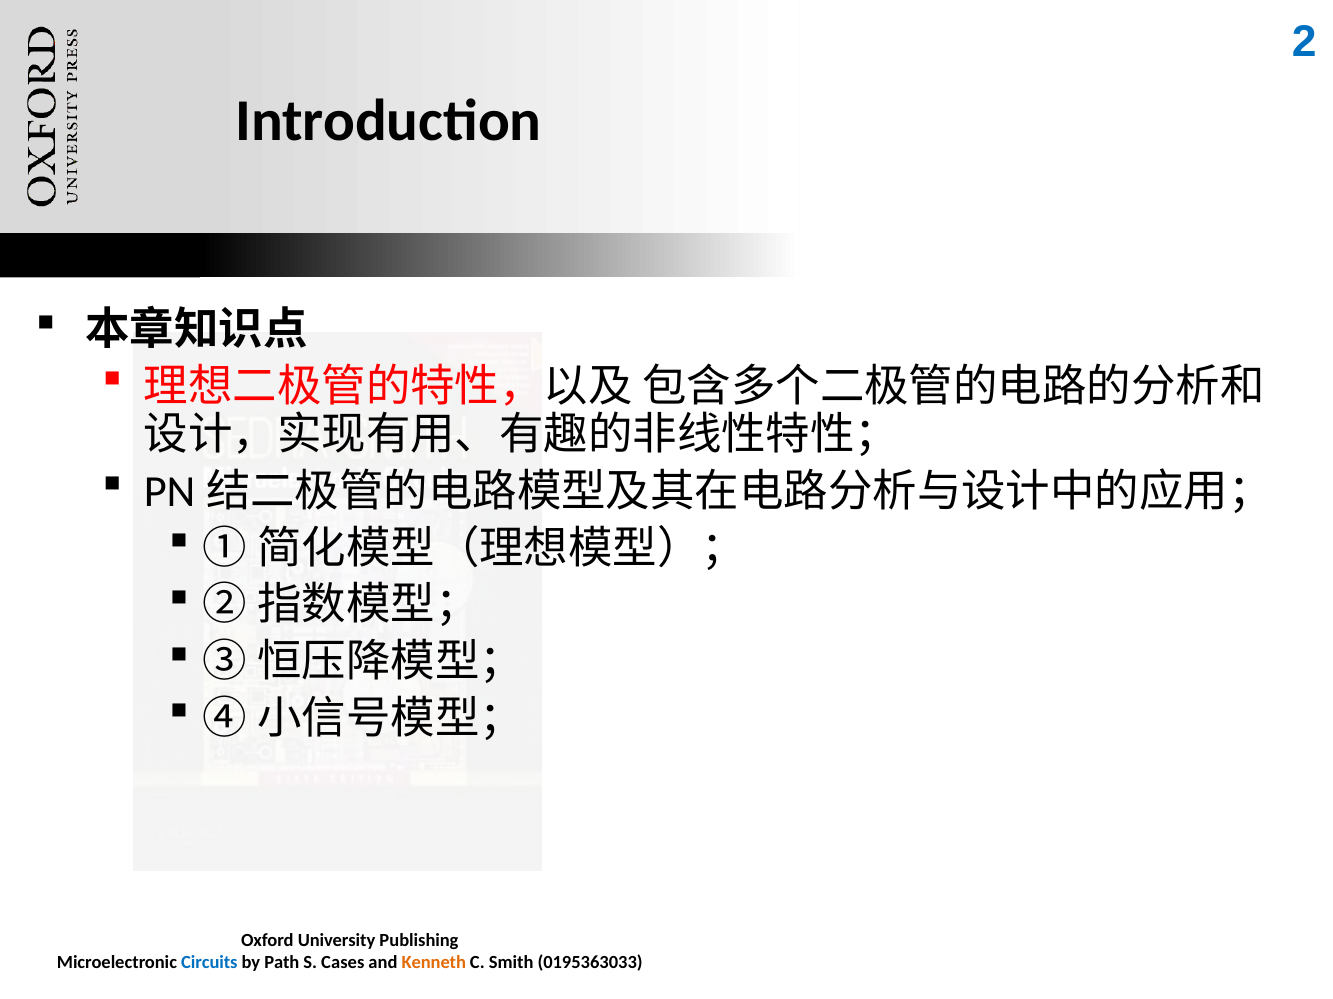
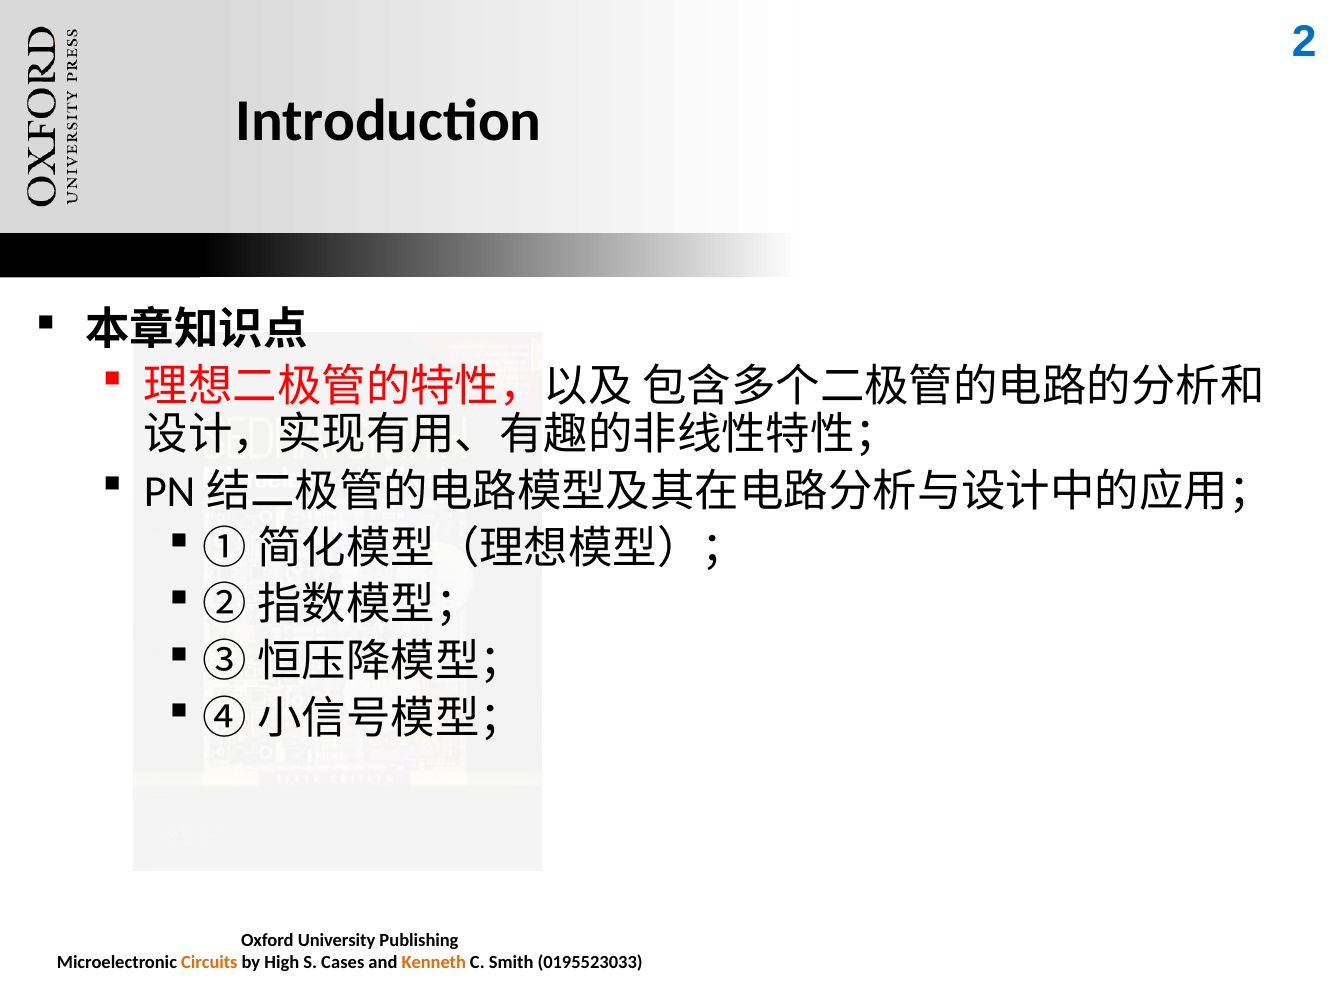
Circuits colour: blue -> orange (209, 963)
Path: Path -> High (282, 963)
0195363033: 0195363033 -> 0195523033 (590, 963)
